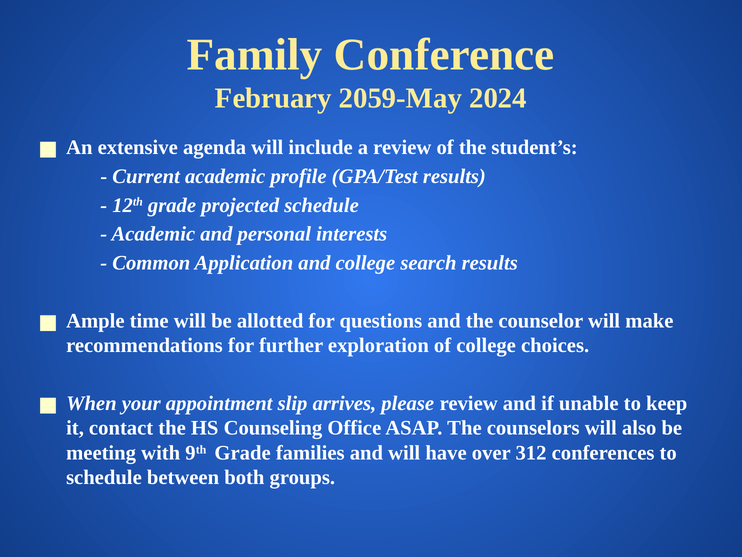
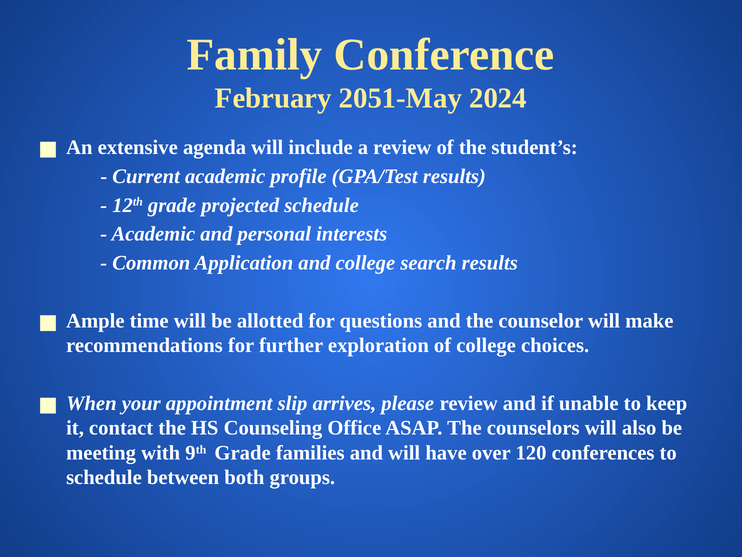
2059-May: 2059-May -> 2051-May (400, 98)
312: 312 -> 120 (531, 453)
